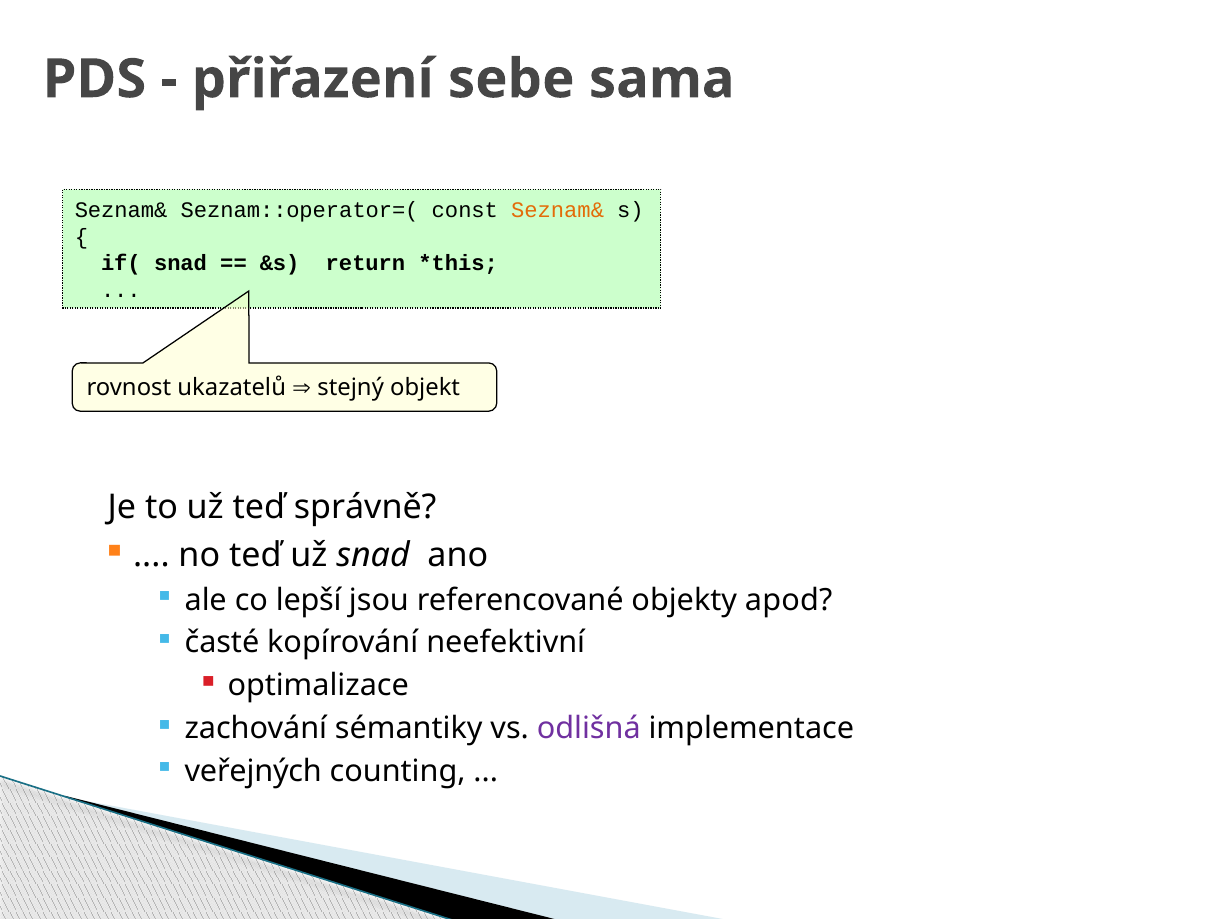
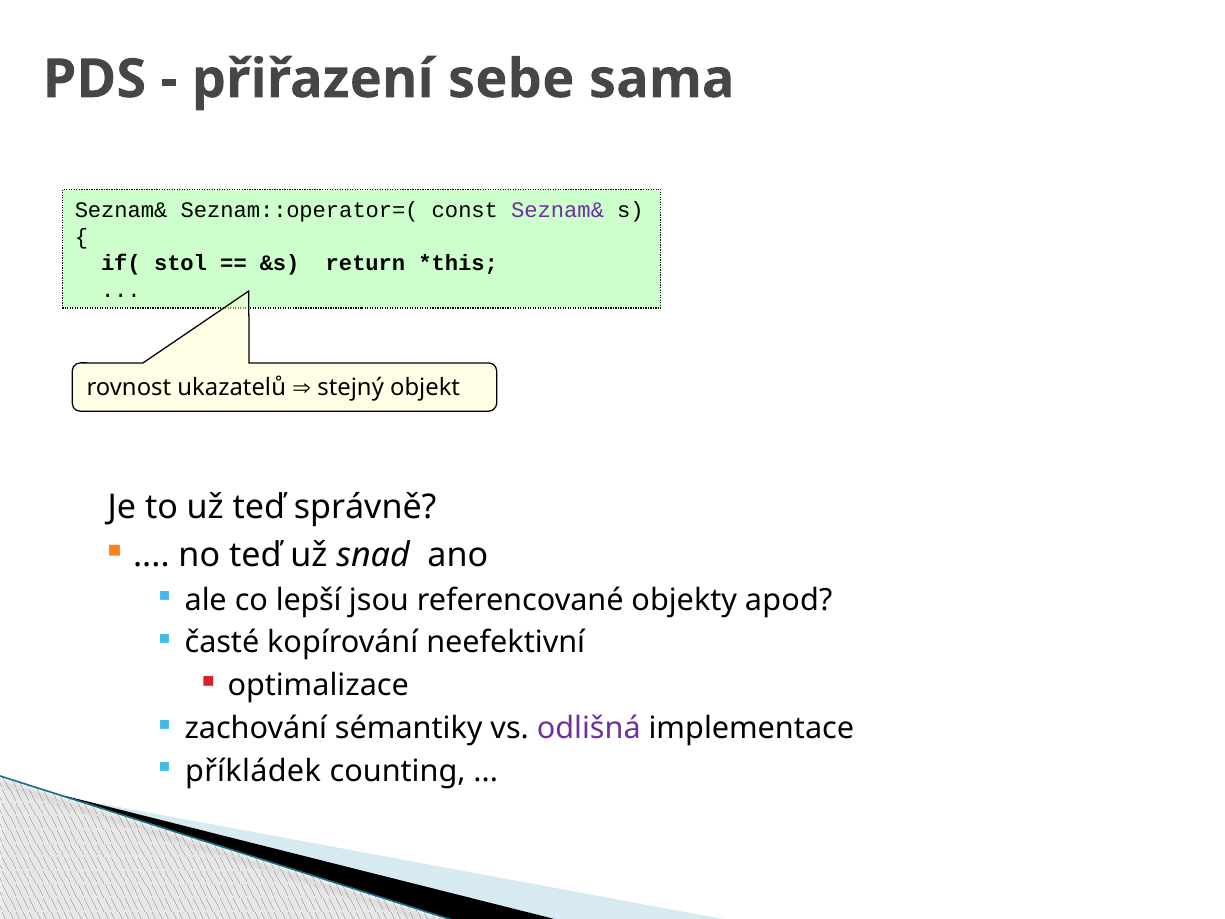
Seznam& colour: orange -> purple (558, 210)
if( snad: snad -> stol (181, 263)
veřejných: veřejných -> příkládek (253, 771)
